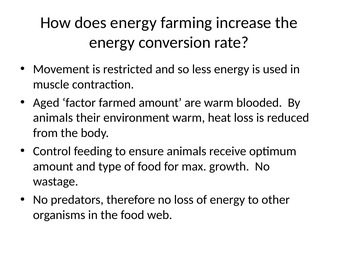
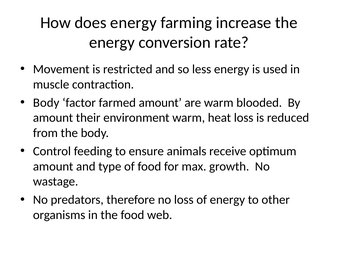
Aged: Aged -> Body (46, 103)
animals: animals -> amount (53, 118)
